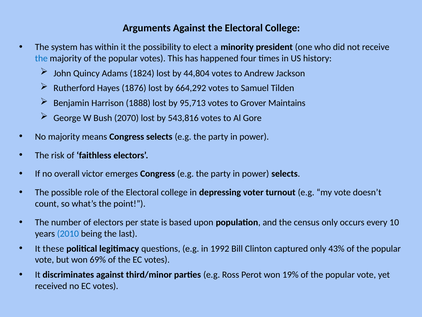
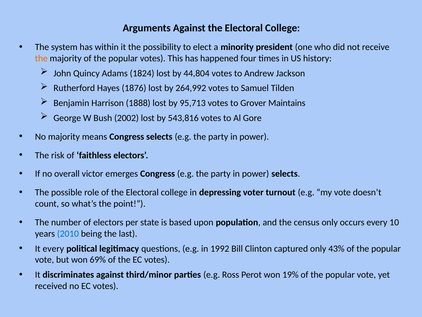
the colour: blue -> orange (41, 58)
664,292: 664,292 -> 264,992 (191, 88)
2070: 2070 -> 2002 (126, 118)
It these: these -> every (53, 248)
